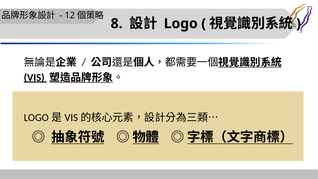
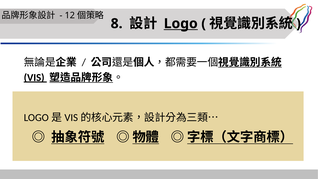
Logo underline: none -> present (181, 24)
